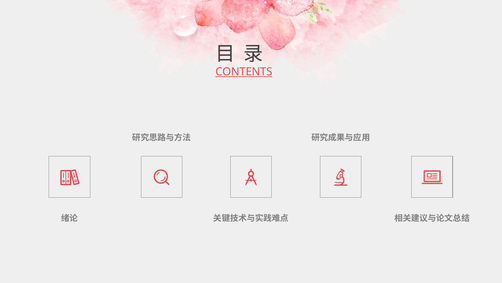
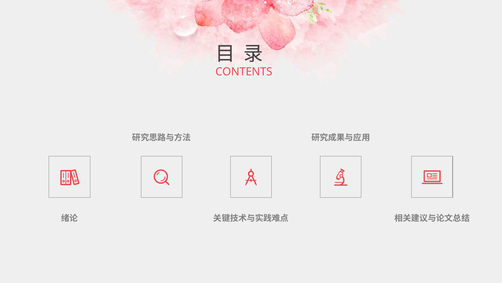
CONTENTS underline: present -> none (244, 72)
